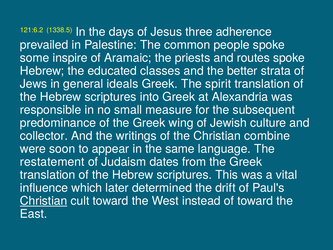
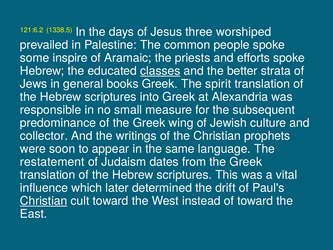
adherence: adherence -> worshiped (244, 32)
routes: routes -> efforts (253, 58)
classes underline: none -> present (160, 71)
ideals: ideals -> books (123, 84)
combine: combine -> prophets (267, 136)
